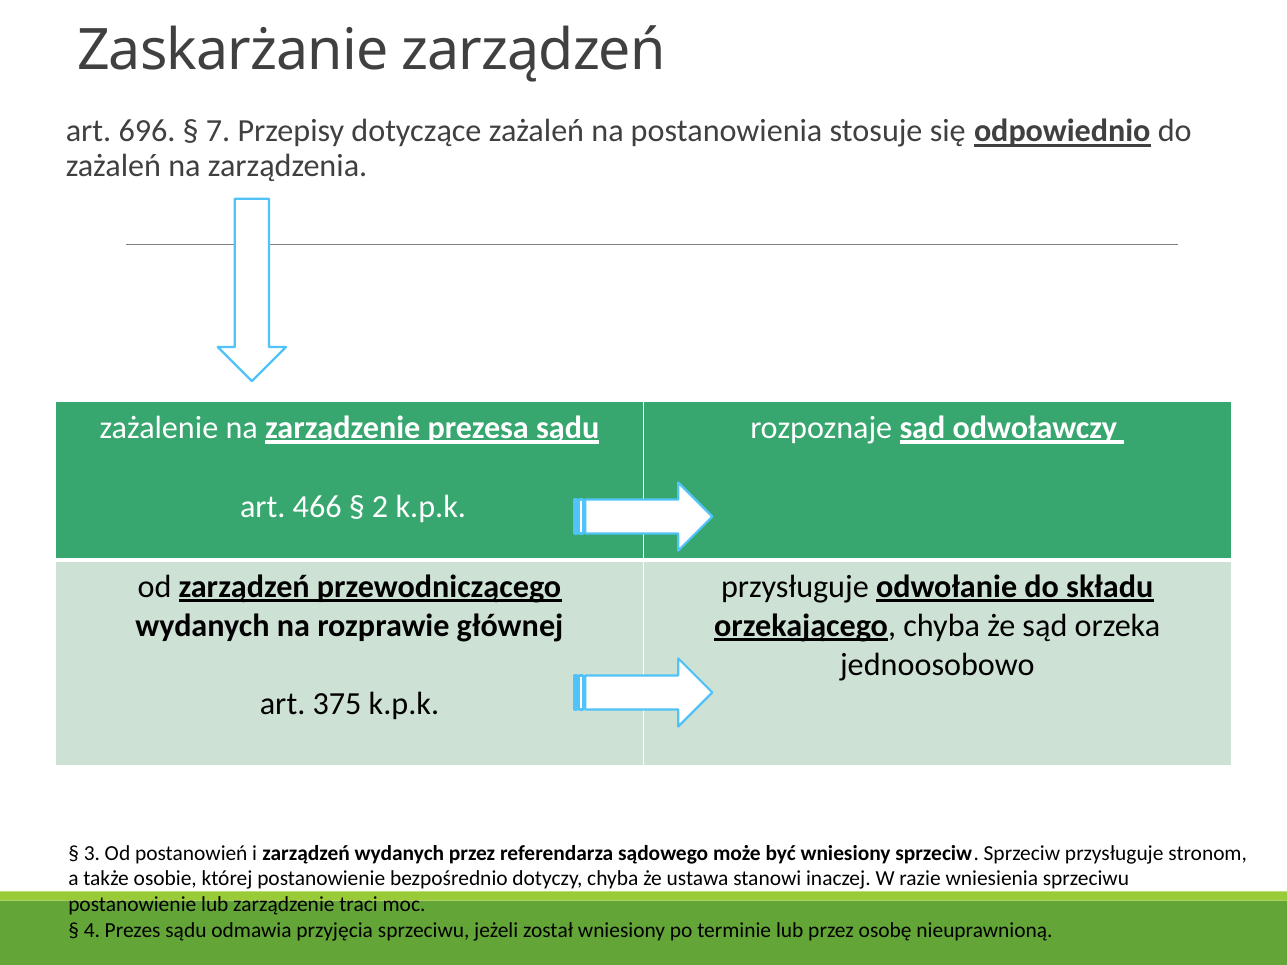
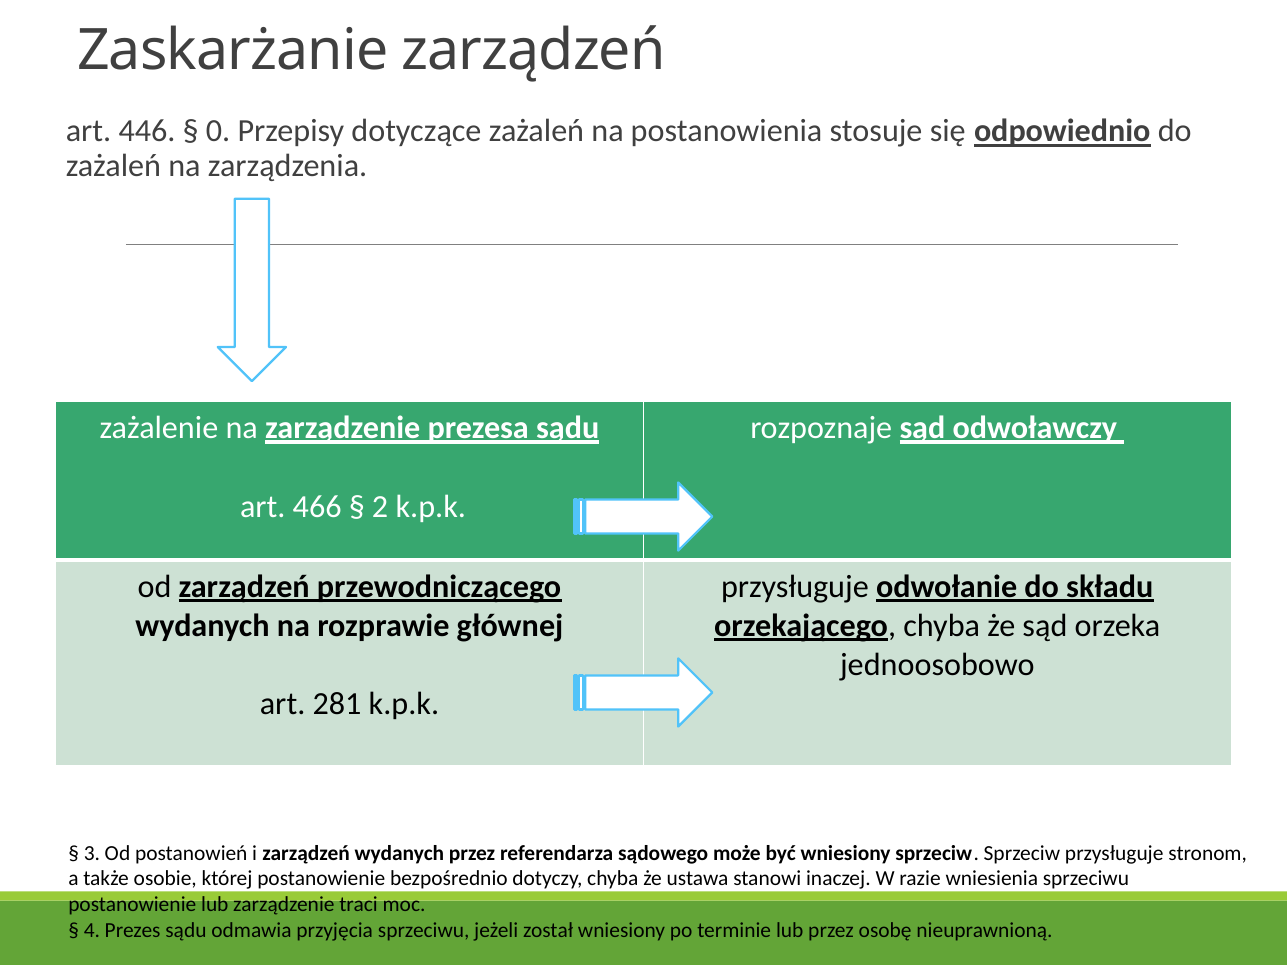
696: 696 -> 446 (147, 131)
7: 7 -> 0 (218, 131)
375: 375 -> 281 (337, 704)
